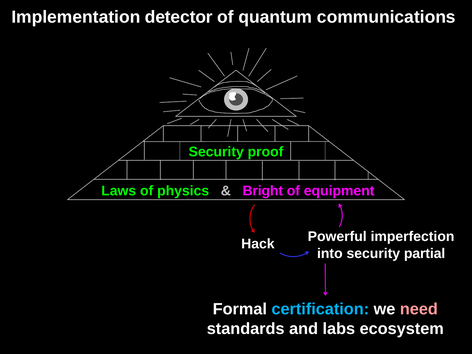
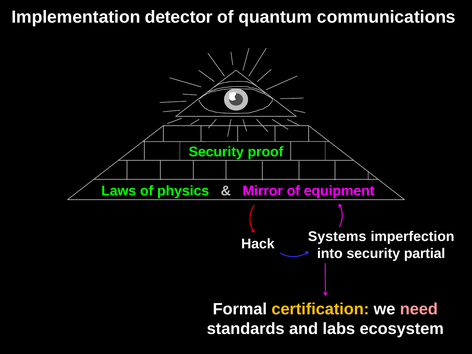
Bright: Bright -> Mirror (263, 191)
Powerful: Powerful -> Systems (337, 237)
certification colour: light blue -> yellow (320, 309)
